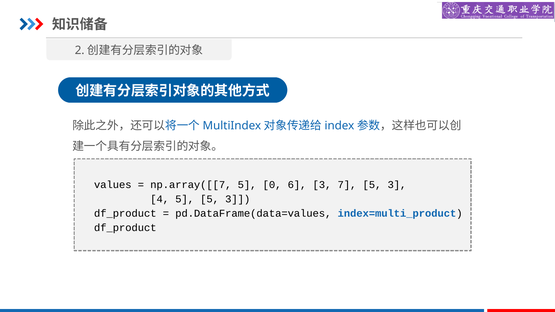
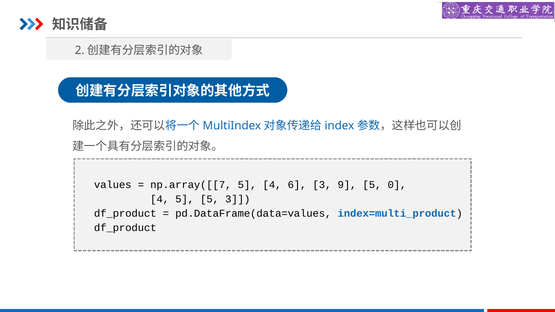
5 0: 0 -> 4 (272, 185)
7: 7 -> 9 (347, 185)
3: 3 -> 0 (397, 185)
